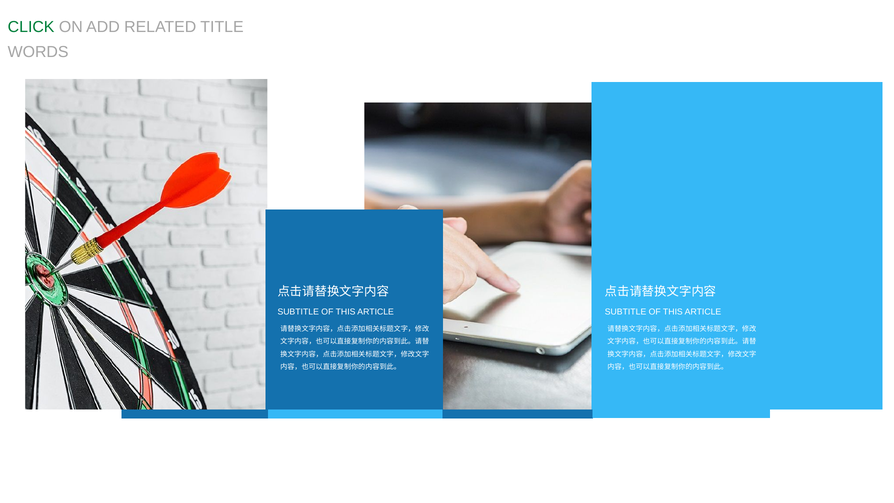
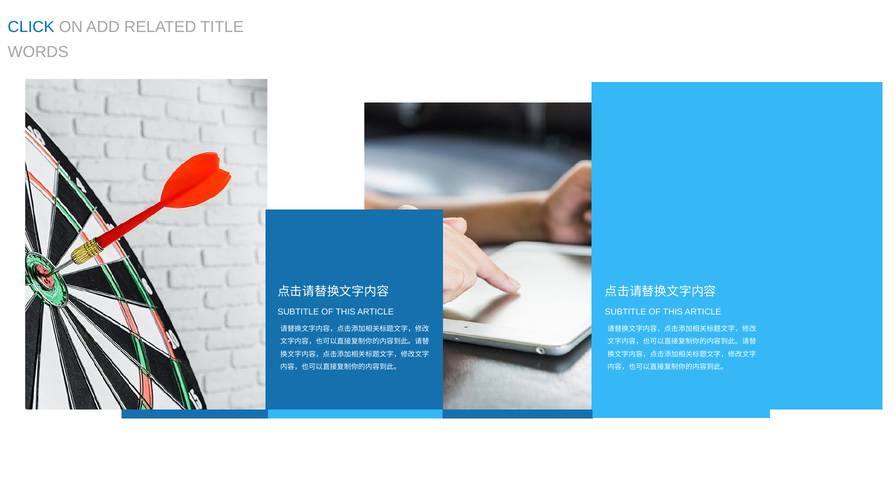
CLICK colour: green -> blue (31, 27)
